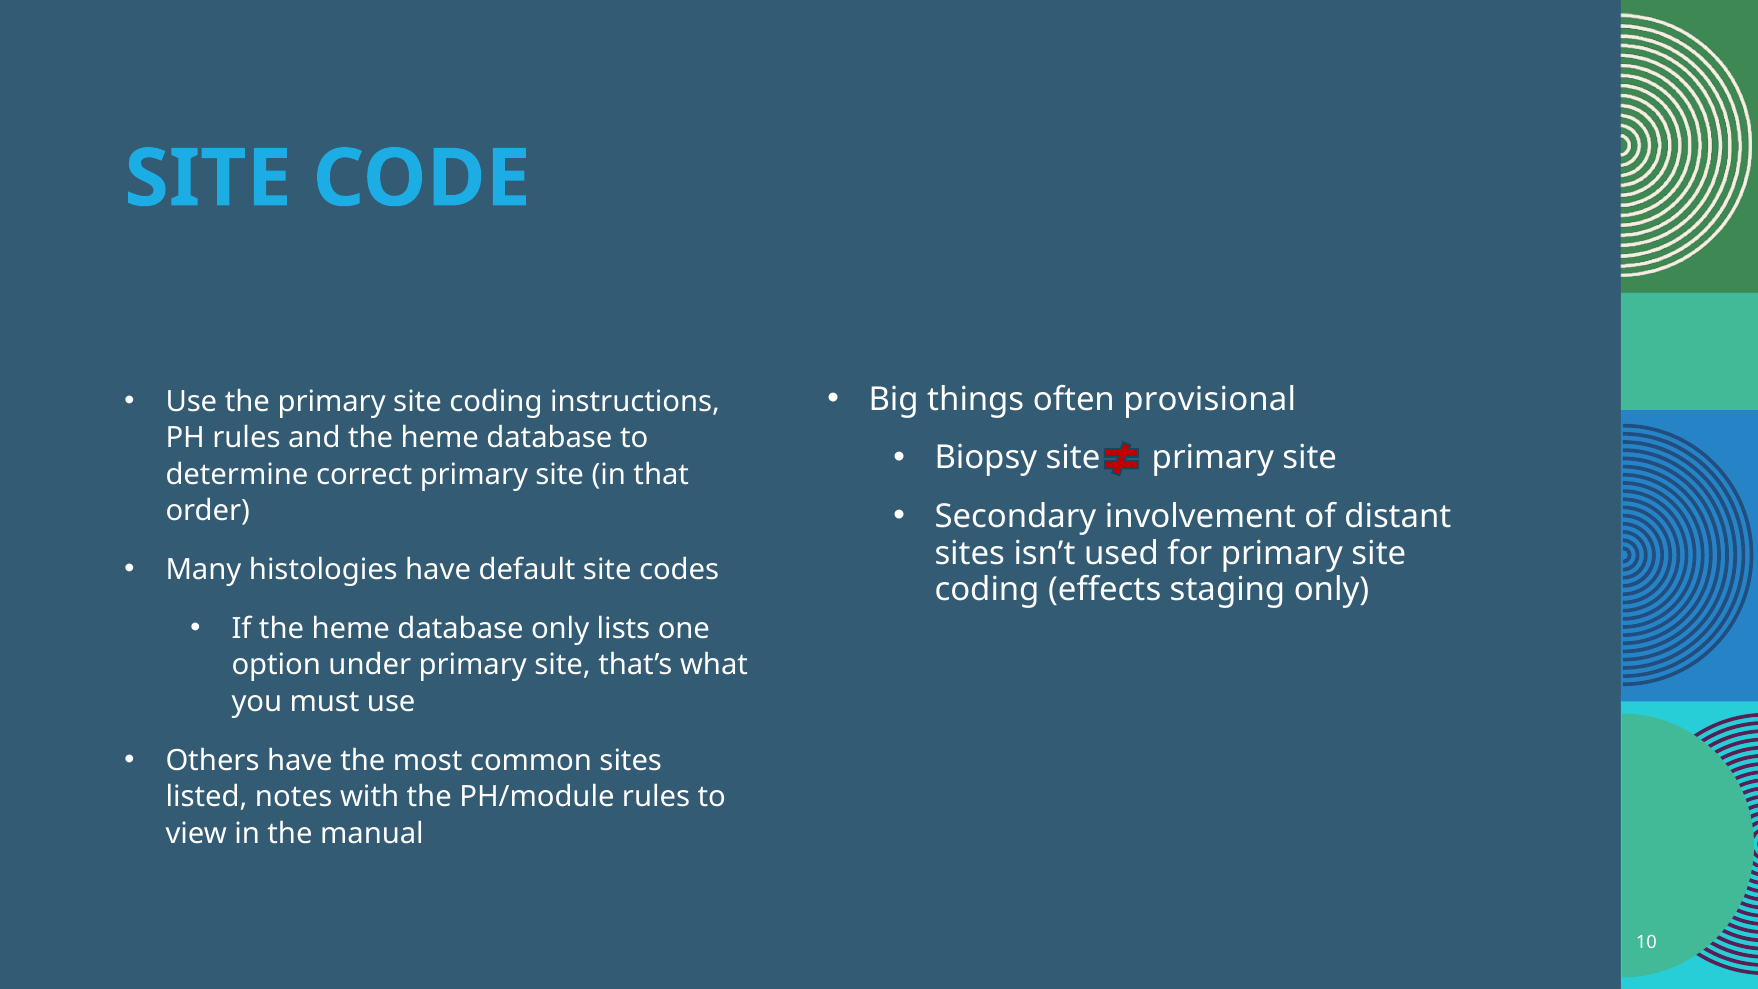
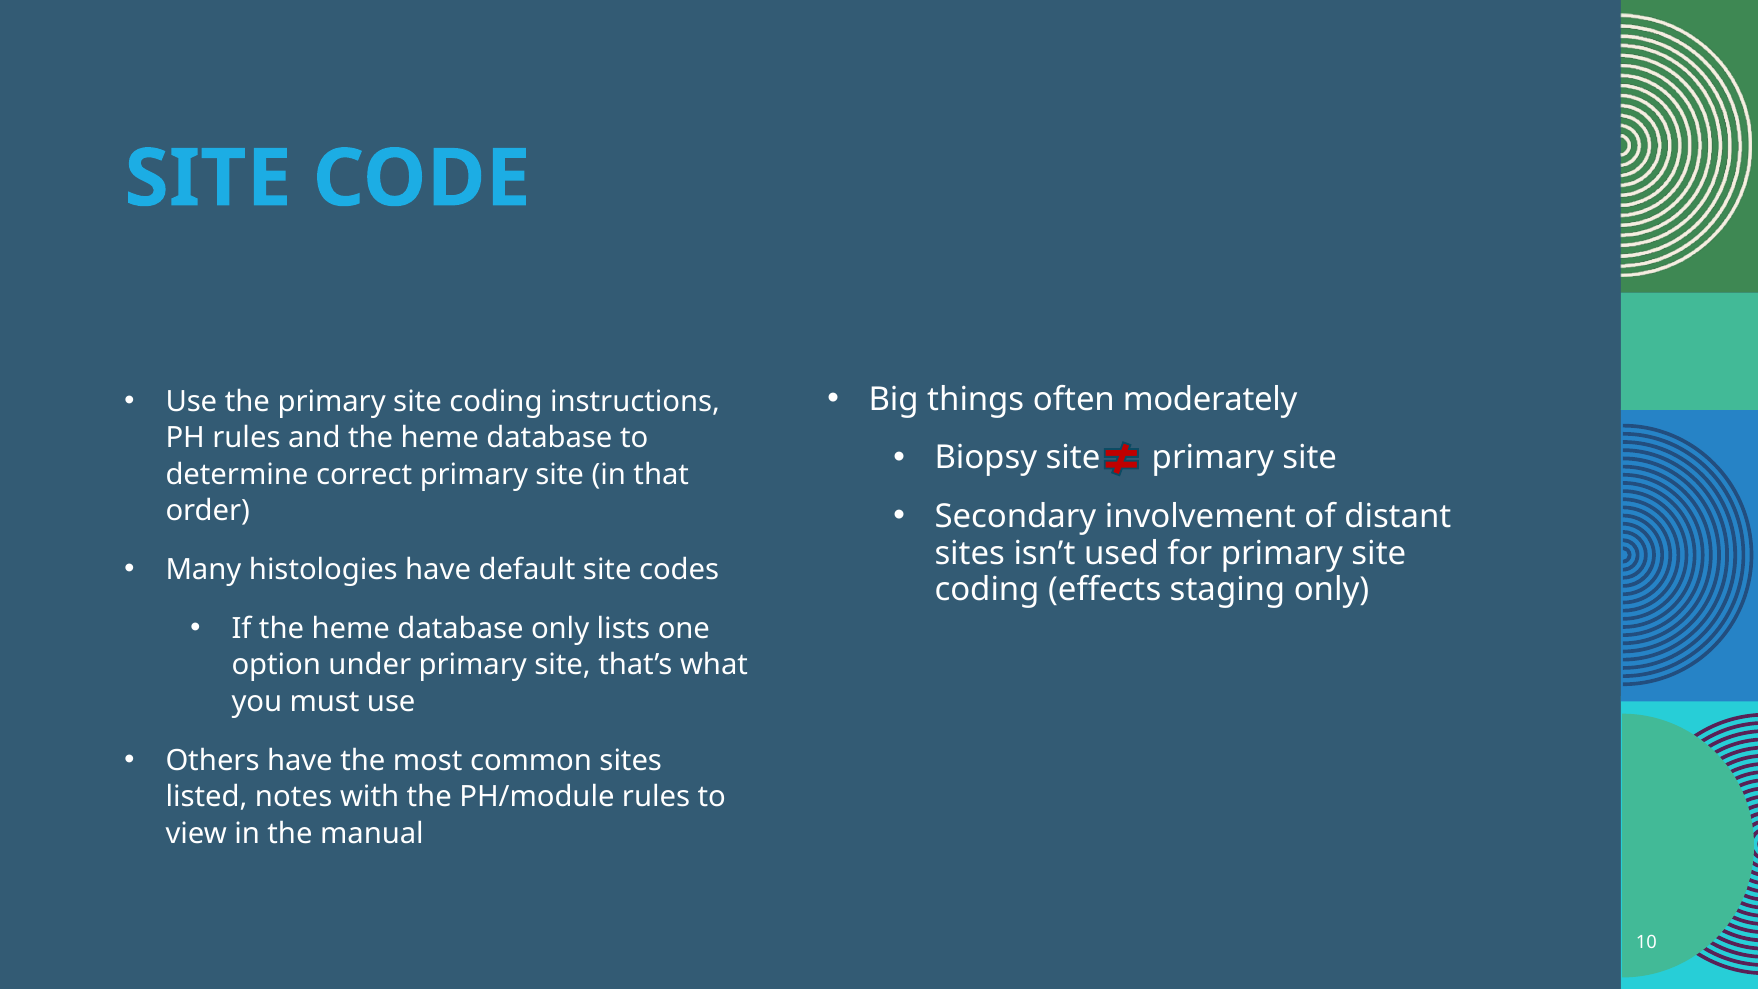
provisional: provisional -> moderately (1210, 399)
